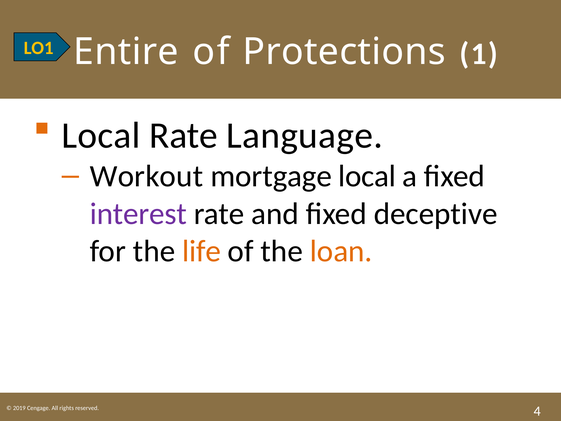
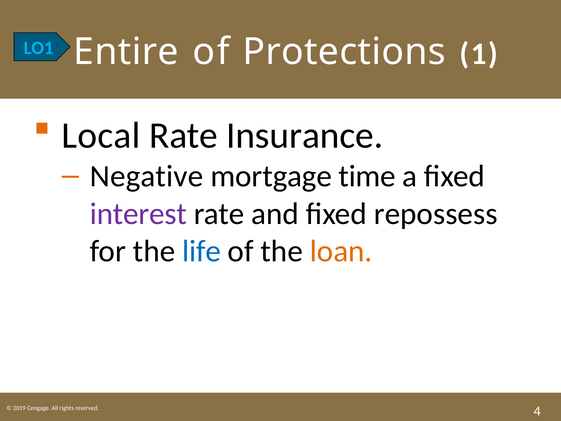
LO1 colour: yellow -> light blue (39, 48)
Language: Language -> Insurance (305, 136)
Workout: Workout -> Negative (147, 176)
mortgage local: local -> time (367, 176)
deceptive: deceptive -> repossess (436, 214)
life colour: orange -> blue (202, 251)
